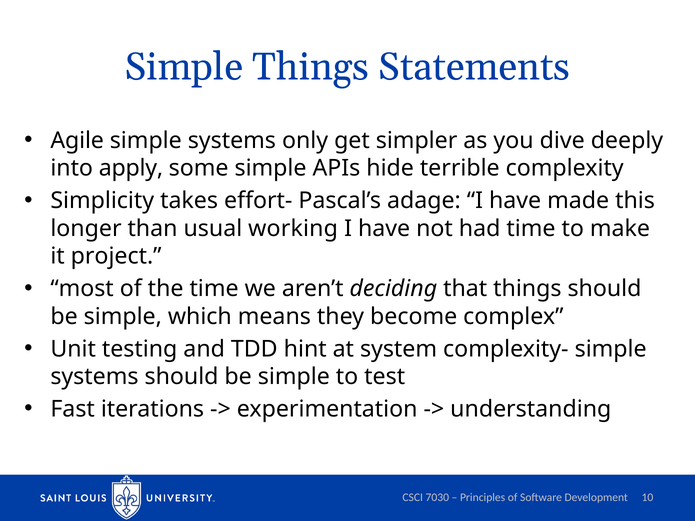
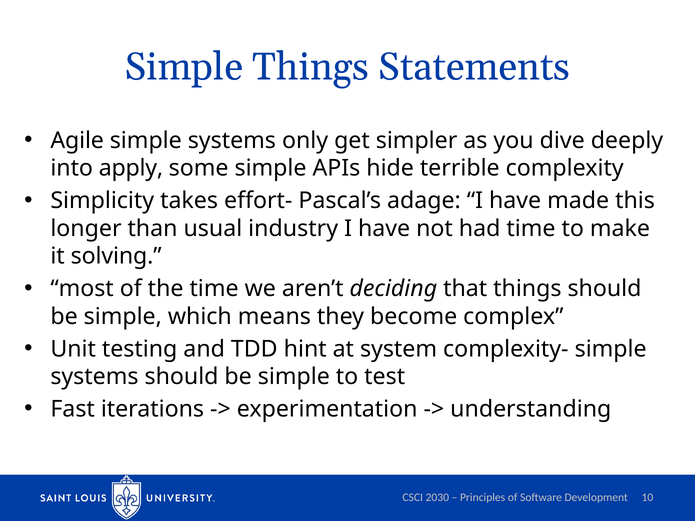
working: working -> industry (293, 229)
project: project -> solving (116, 256)
7030: 7030 -> 2030 (437, 498)
